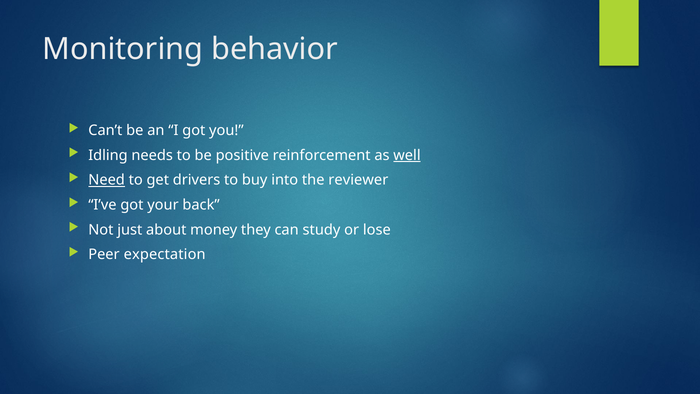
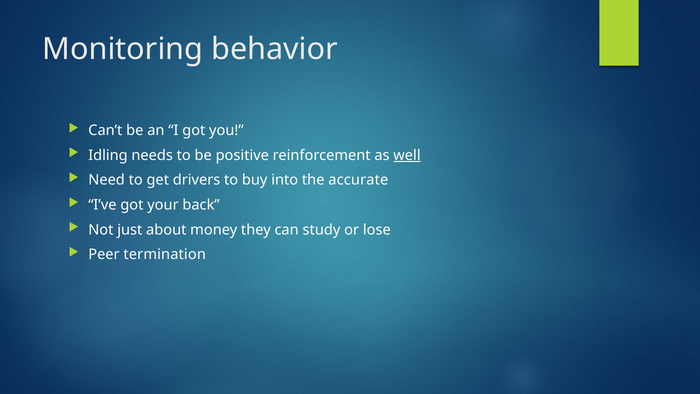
Need underline: present -> none (107, 180)
reviewer: reviewer -> accurate (358, 180)
expectation: expectation -> termination (165, 254)
